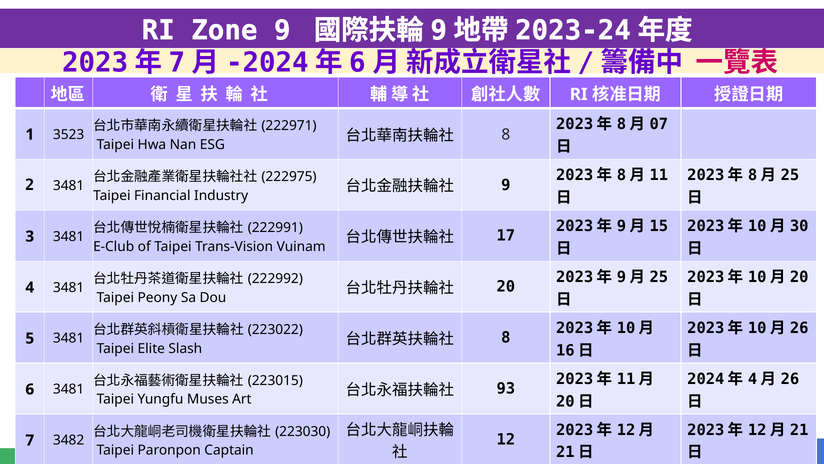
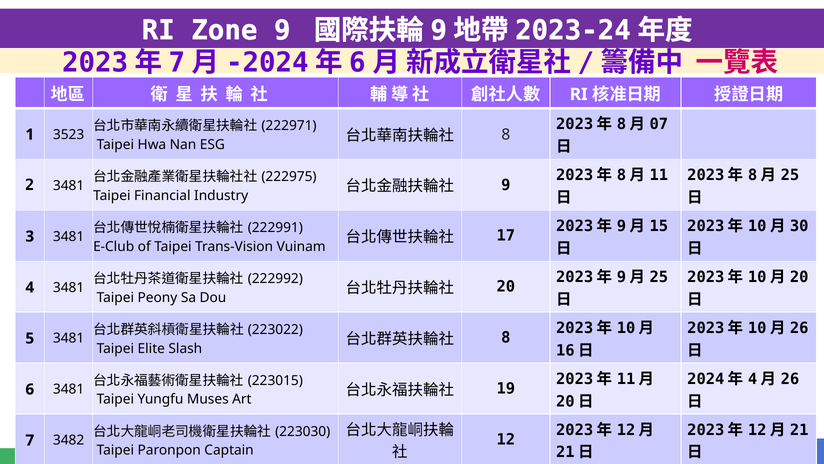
93: 93 -> 19 (506, 388)
